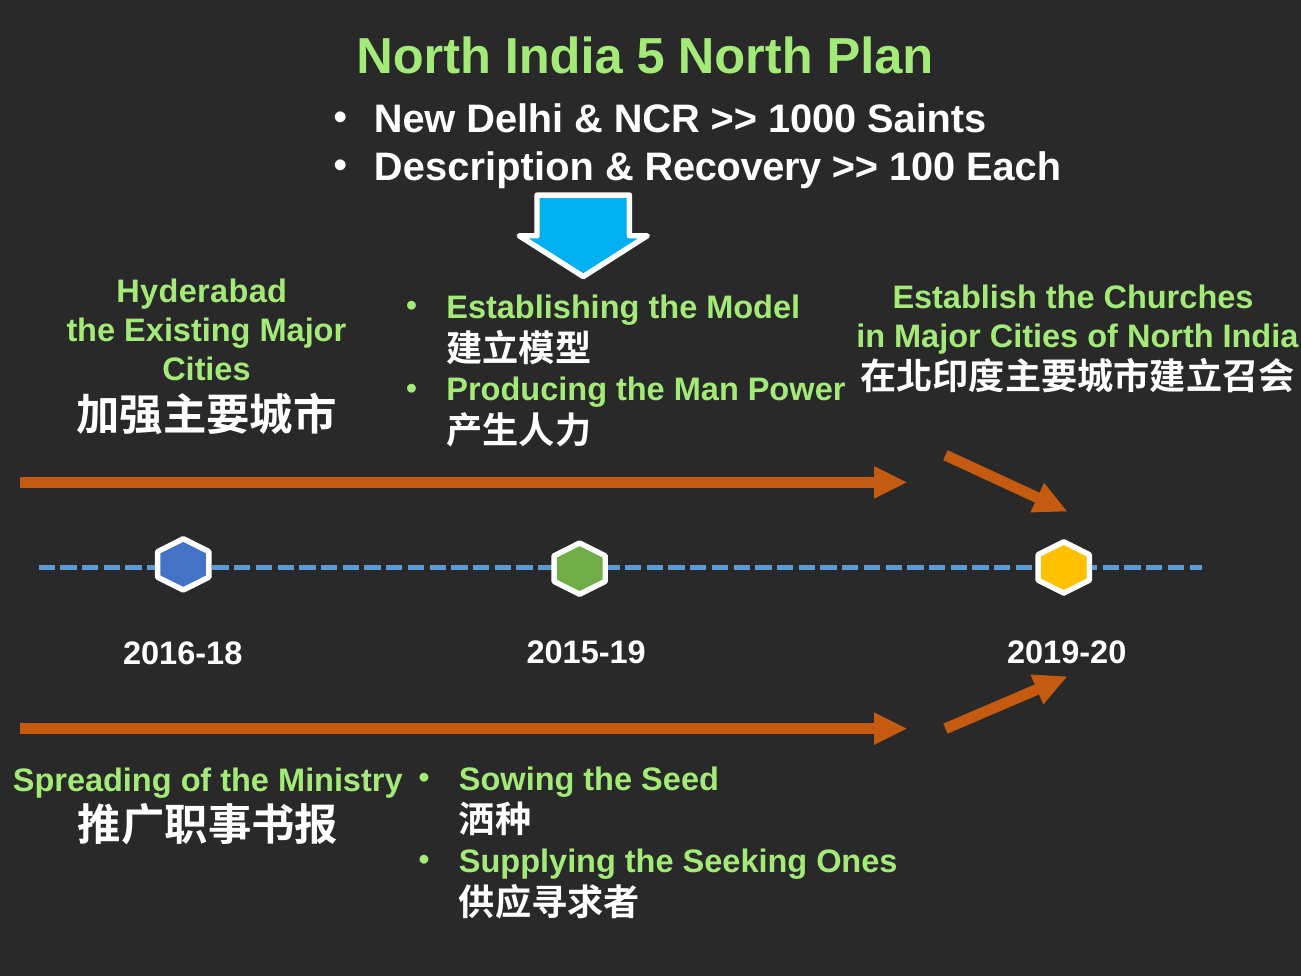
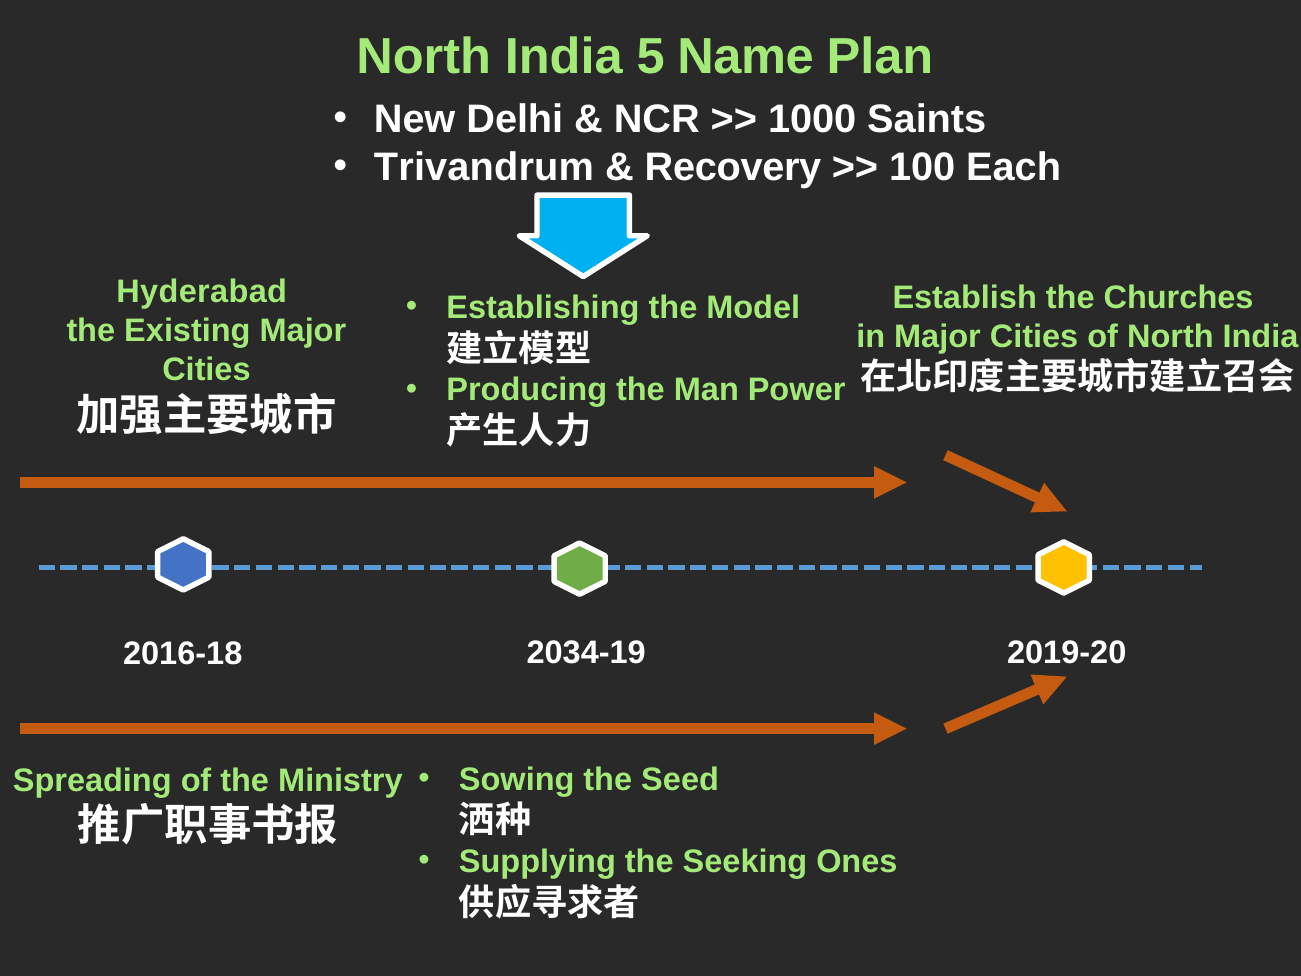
5 North: North -> Name (745, 57)
Description: Description -> Trivandrum (484, 167)
2015-19: 2015-19 -> 2034-19 (586, 653)
